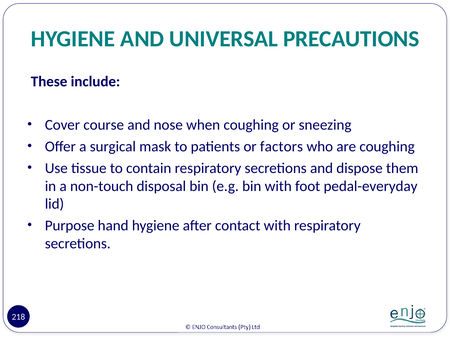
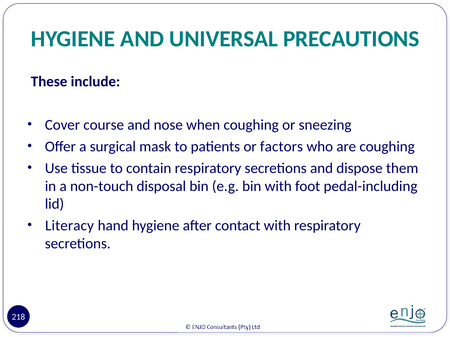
pedal-everyday: pedal-everyday -> pedal-including (371, 186)
Purpose: Purpose -> Literacy (70, 226)
